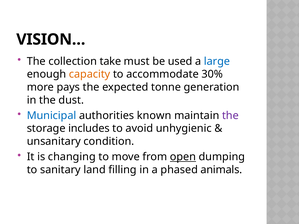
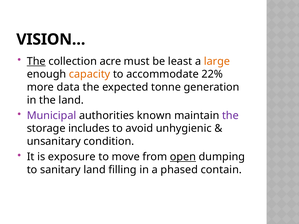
The underline: none -> present (36, 61)
take: take -> acre (110, 61)
used: used -> least (180, 61)
large colour: blue -> orange (217, 61)
30%: 30% -> 22% (212, 74)
pays: pays -> data (68, 87)
the dust: dust -> land (71, 100)
Municipal colour: blue -> purple (52, 116)
changing: changing -> exposure (72, 157)
animals: animals -> contain (221, 170)
